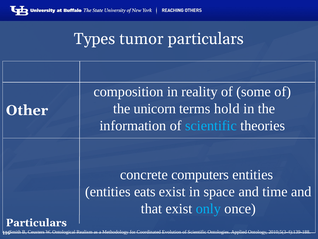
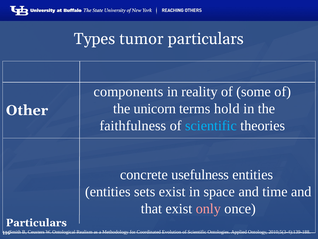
composition: composition -> components (128, 91)
information: information -> faithfulness (133, 125)
computers: computers -> usefulness (200, 174)
eats: eats -> sets (145, 191)
only colour: light blue -> pink (208, 208)
